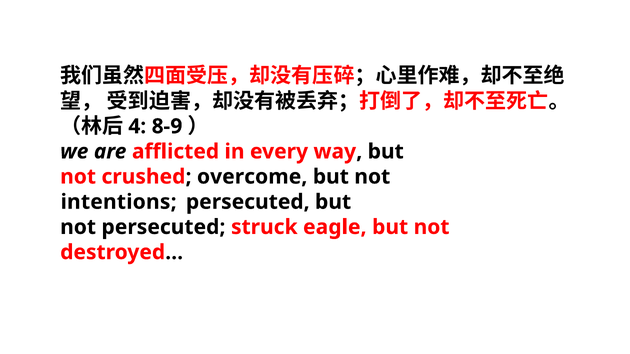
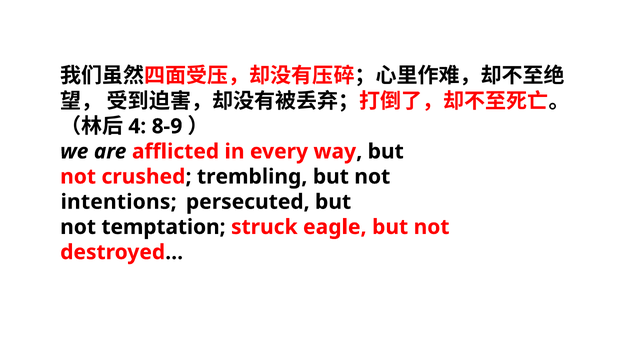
overcome: overcome -> trembling (252, 177)
not persecuted: persecuted -> temptation (164, 227)
